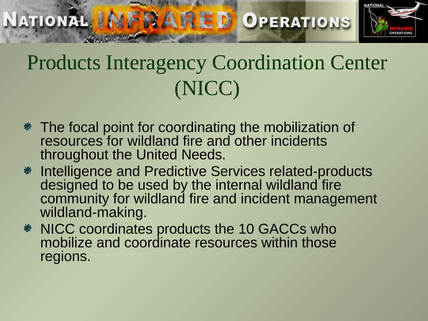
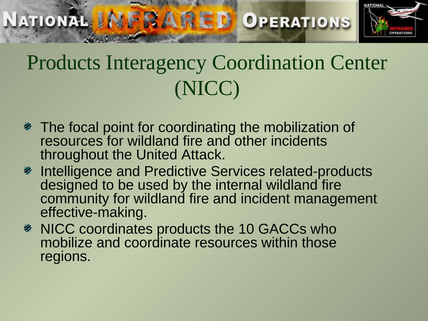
Needs: Needs -> Attack (203, 155)
wildland-making: wildland-making -> effective-making (94, 212)
